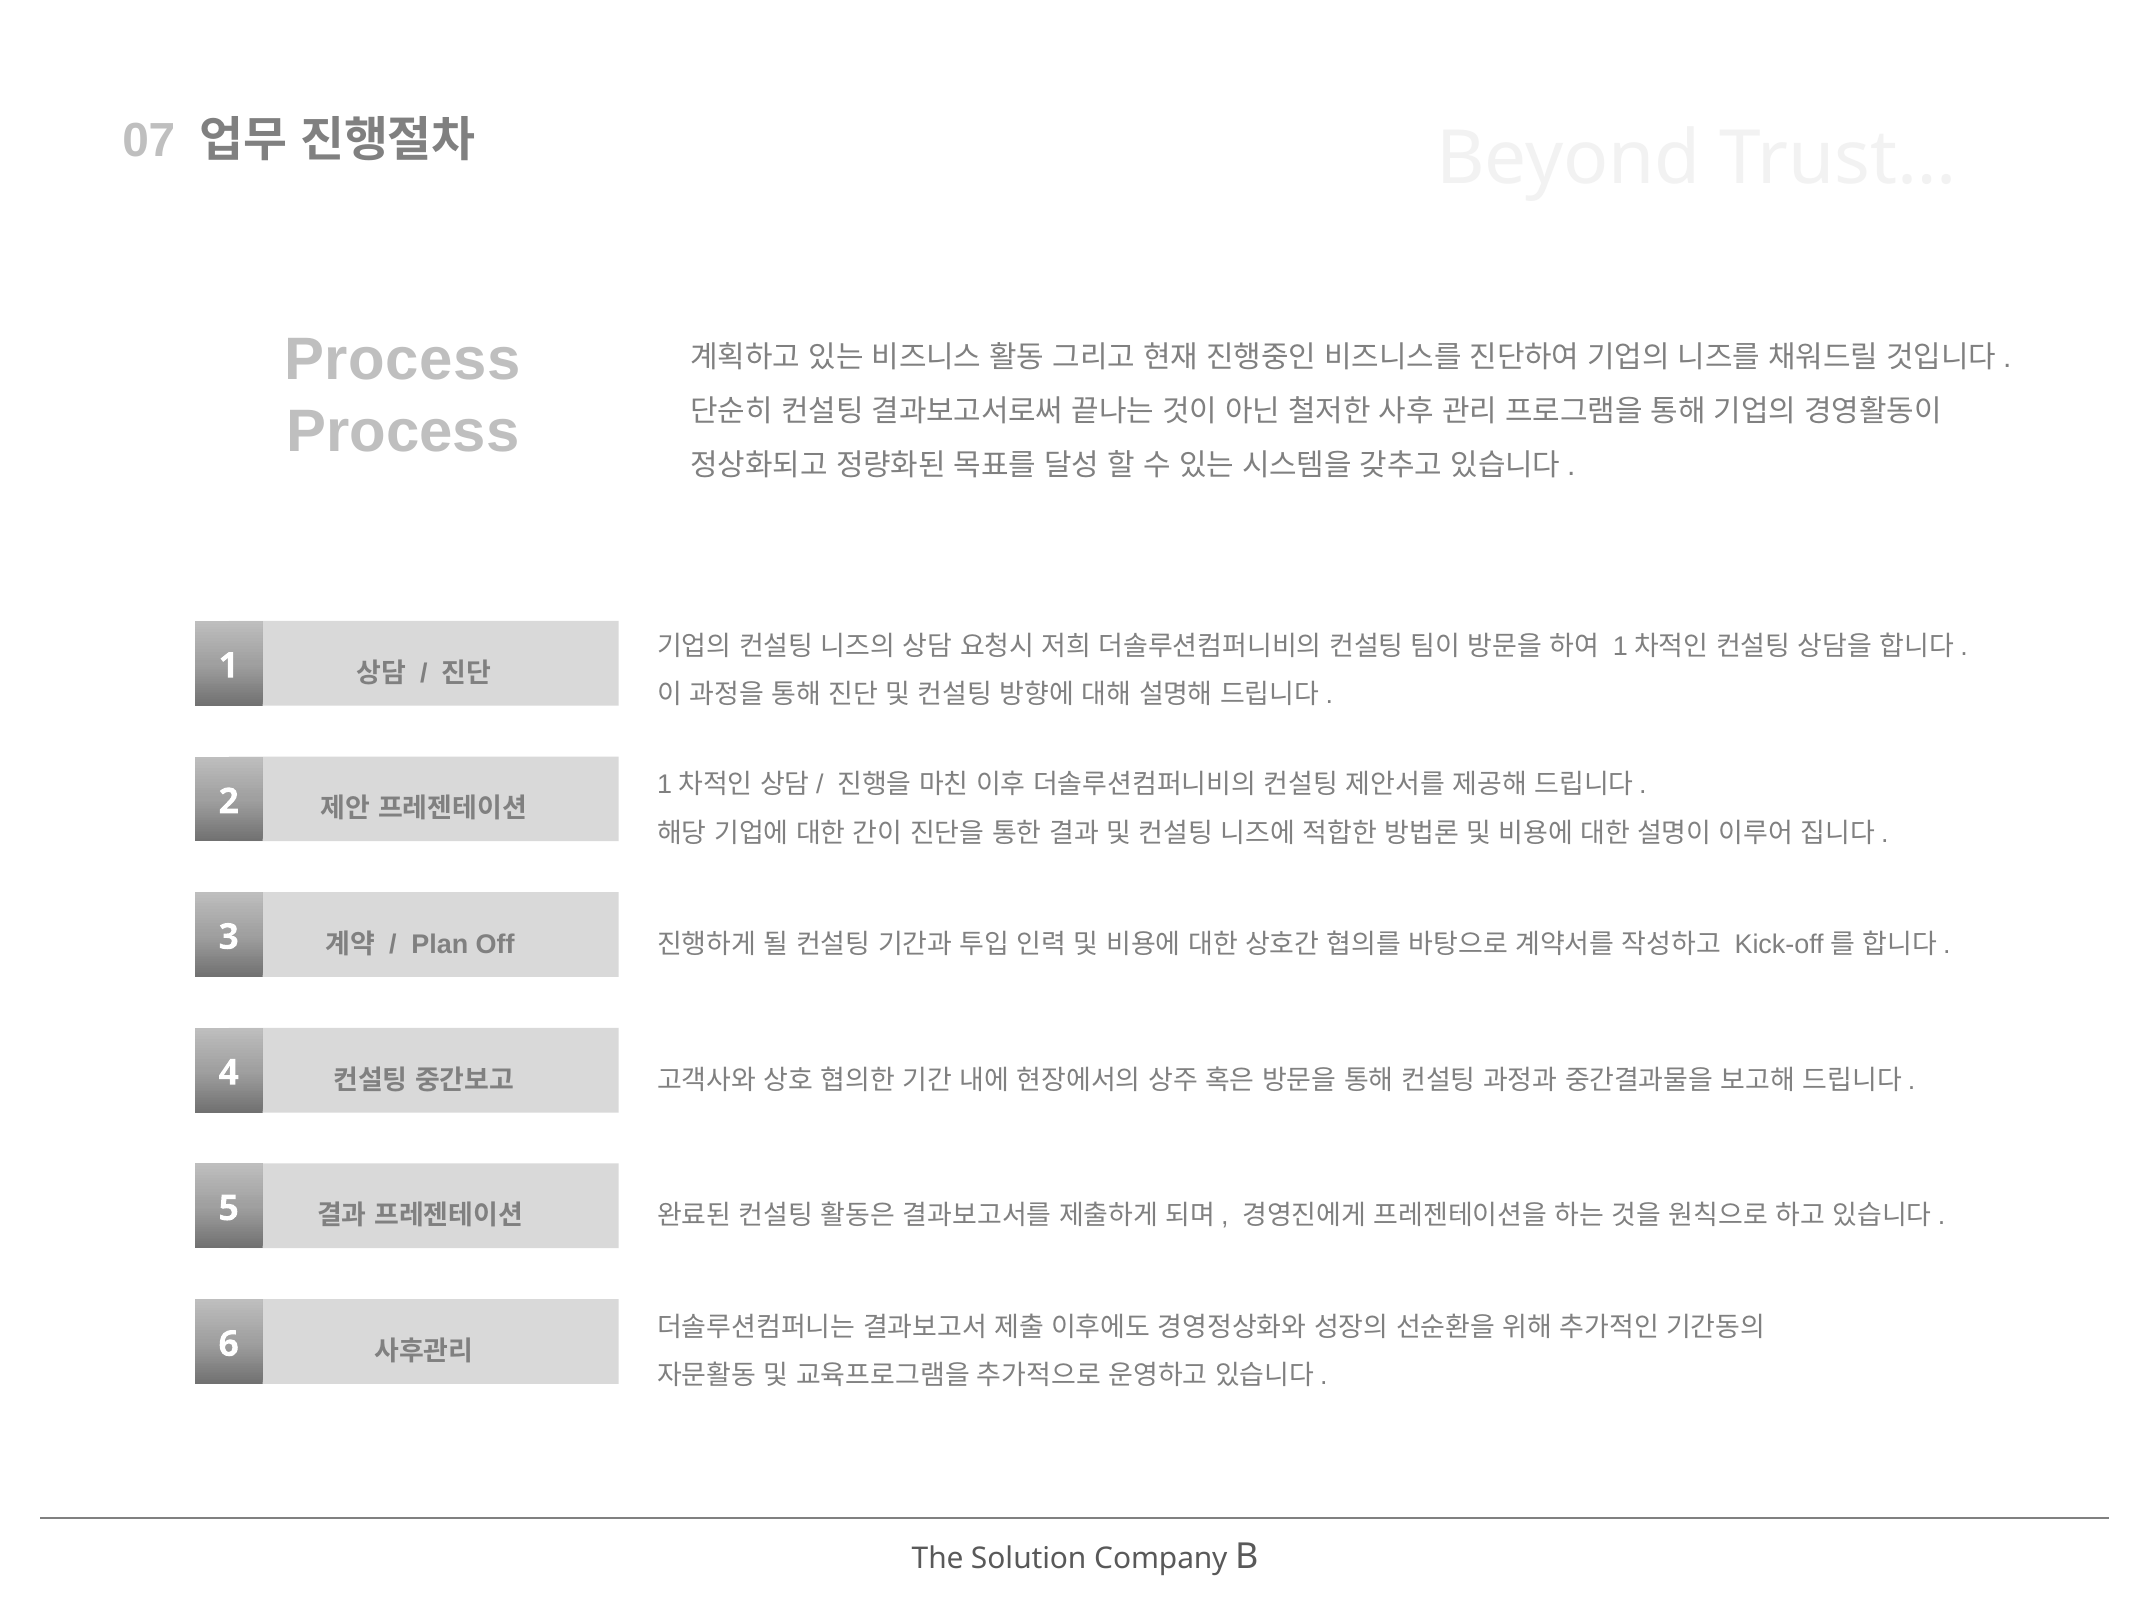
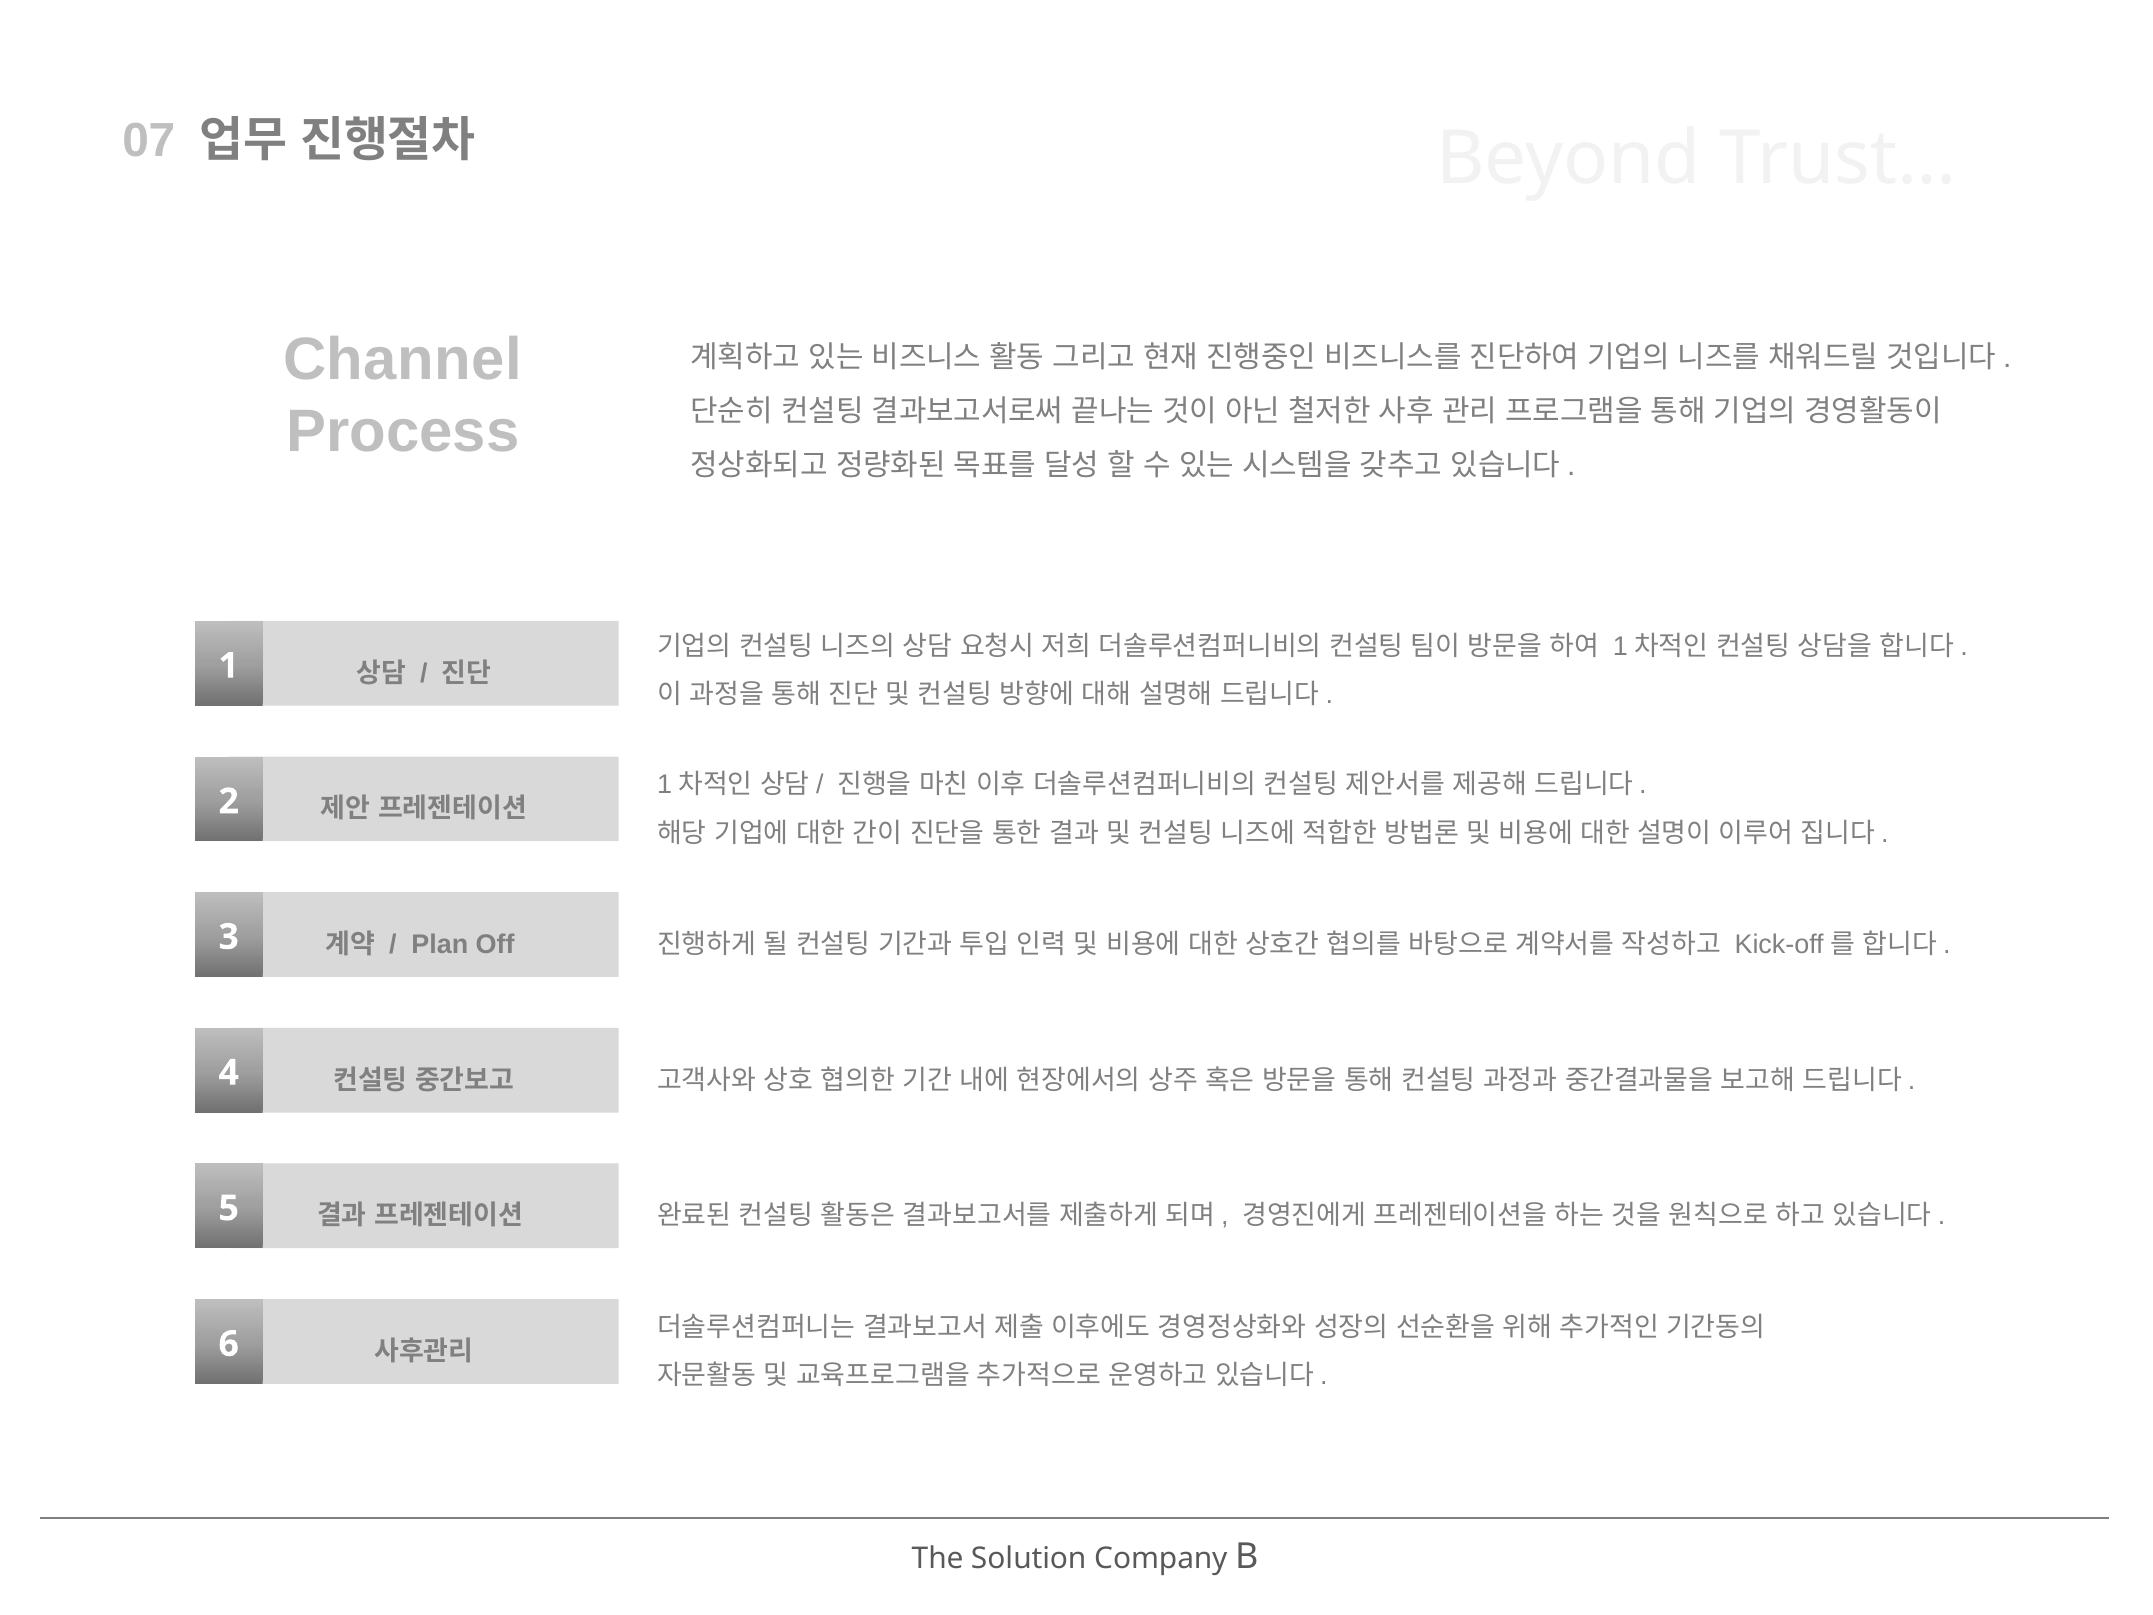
Process: Process -> Channel (403, 360)
